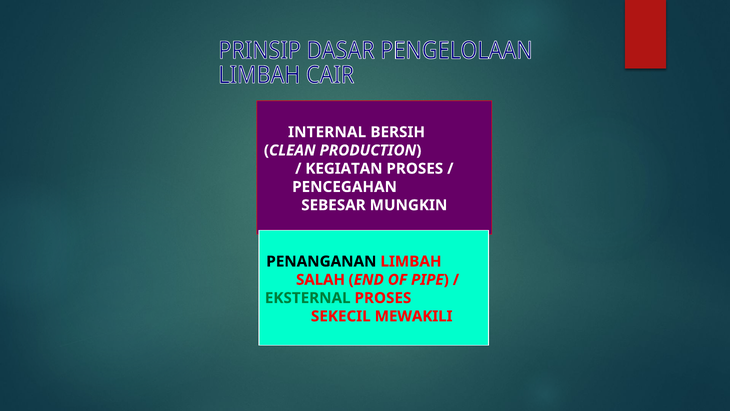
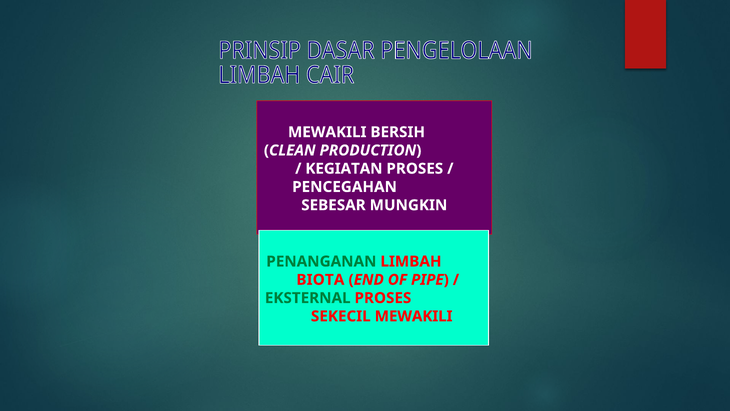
INTERNAL: INTERNAL -> MEWAKILI (327, 132)
PENANGANAN colour: black -> green (321, 261)
SALAH: SALAH -> BIOTA (320, 280)
